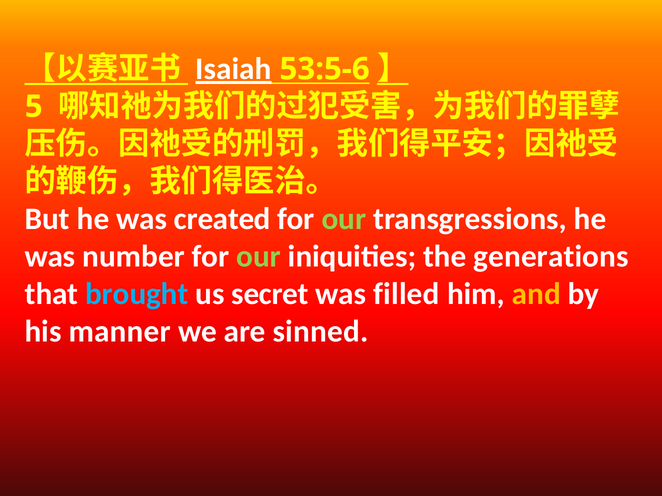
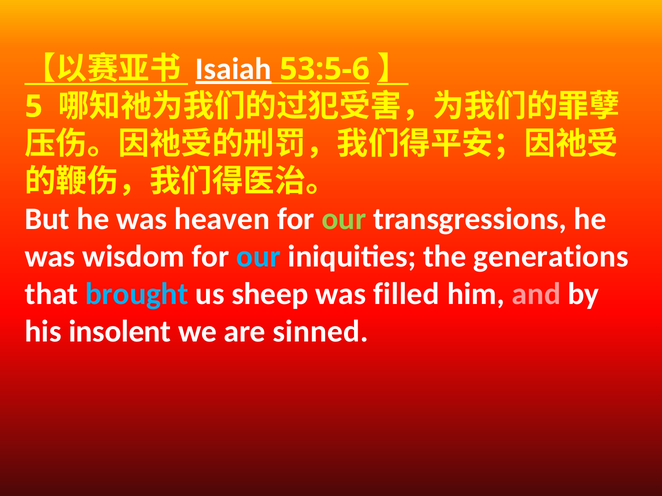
created: created -> heaven (222, 219)
number: number -> wisdom (134, 257)
our colour: light green -> light blue (259, 257)
secret: secret -> sheep (270, 294)
and colour: yellow -> pink (536, 294)
manner: manner -> insolent (120, 332)
